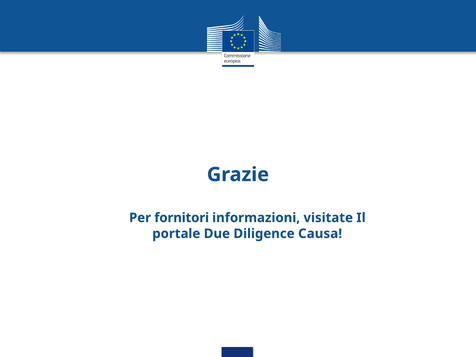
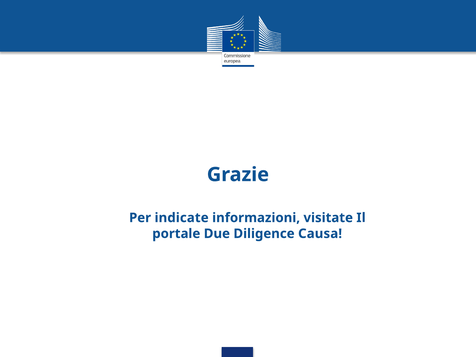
fornitori: fornitori -> indicate (182, 218)
